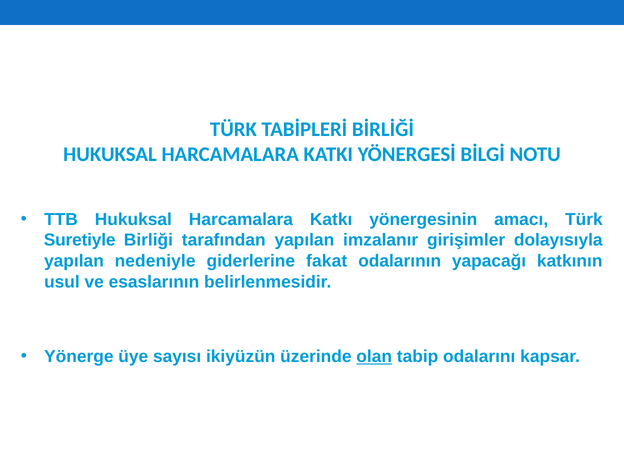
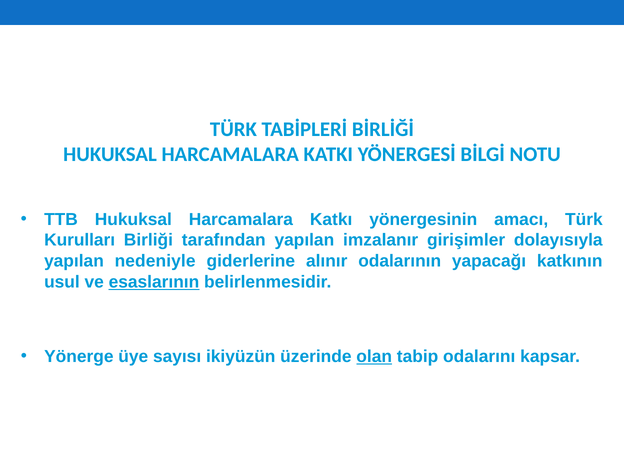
Suretiyle: Suretiyle -> Kurulları (80, 240)
fakat: fakat -> alınır (327, 261)
esaslarının underline: none -> present (154, 282)
